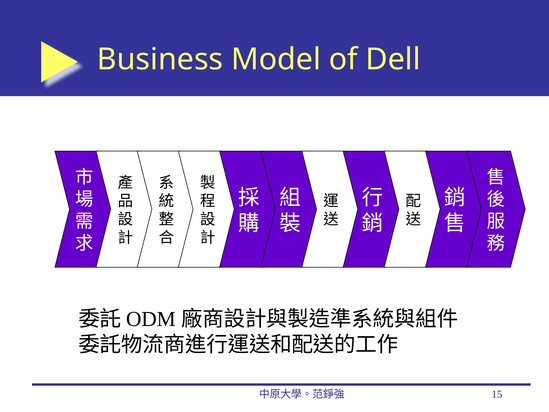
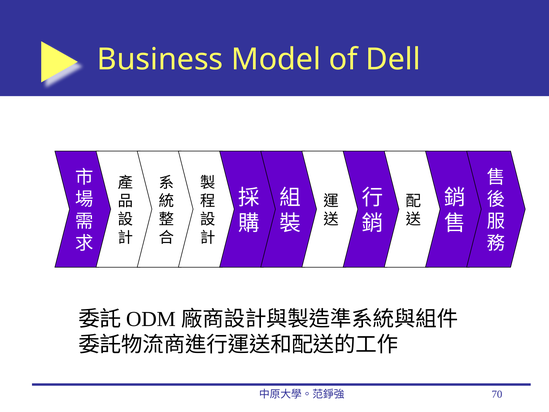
15: 15 -> 70 (497, 394)
